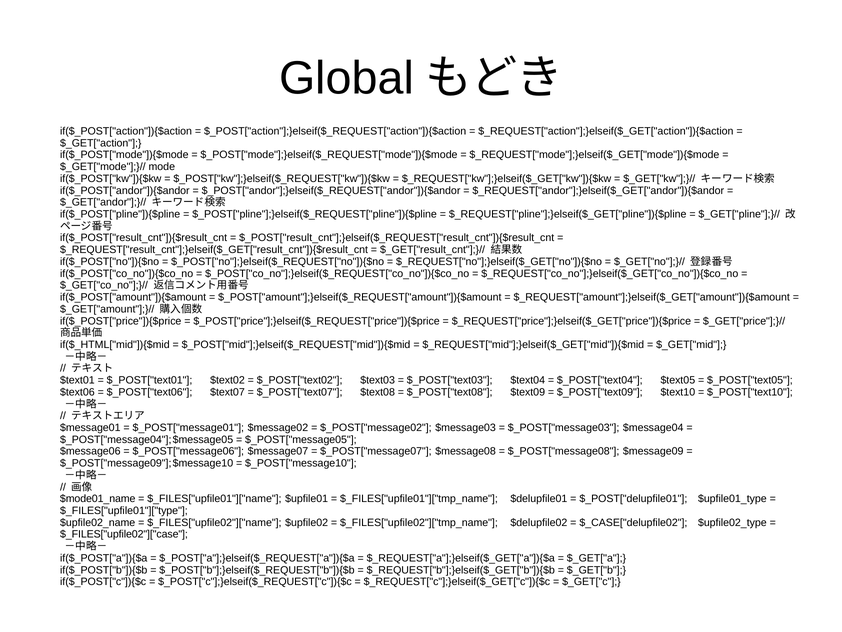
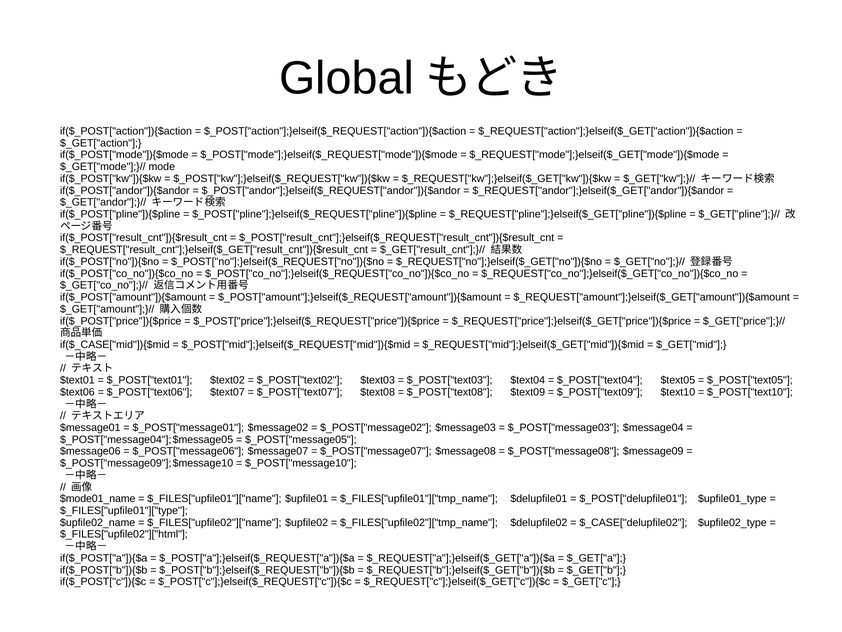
if($_HTML["mid"]){$mid: if($_HTML["mid"]){$mid -> if($_CASE["mid"]){$mid (115, 344)
$_FILES["upfile02"]["case: $_FILES["upfile02"]["case -> $_FILES["upfile02"]["html (124, 534)
